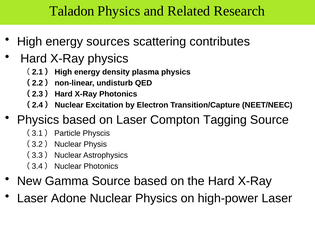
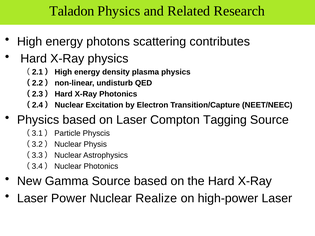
sources: sources -> photons (108, 42)
Adone: Adone -> Power (69, 198)
Nuclear Physics: Physics -> Realize (156, 198)
